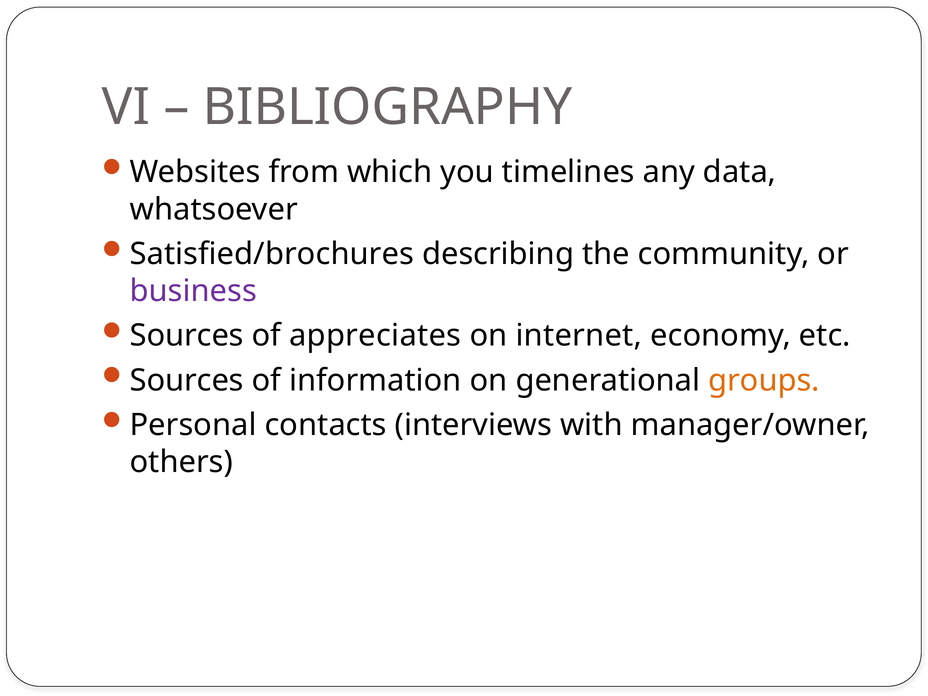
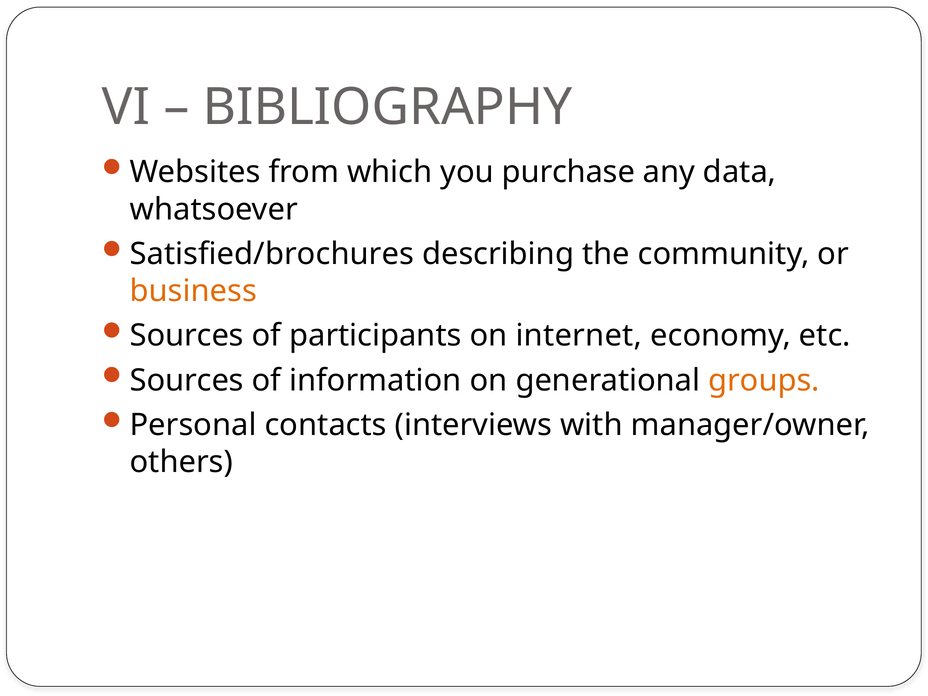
timelines: timelines -> purchase (568, 172)
business colour: purple -> orange (193, 291)
appreciates: appreciates -> participants (375, 336)
